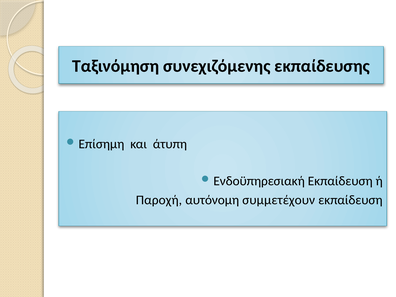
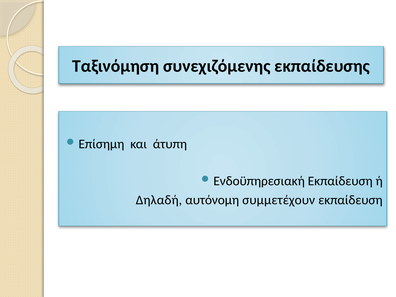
Παροχή: Παροχή -> Δηλαδή (159, 200)
